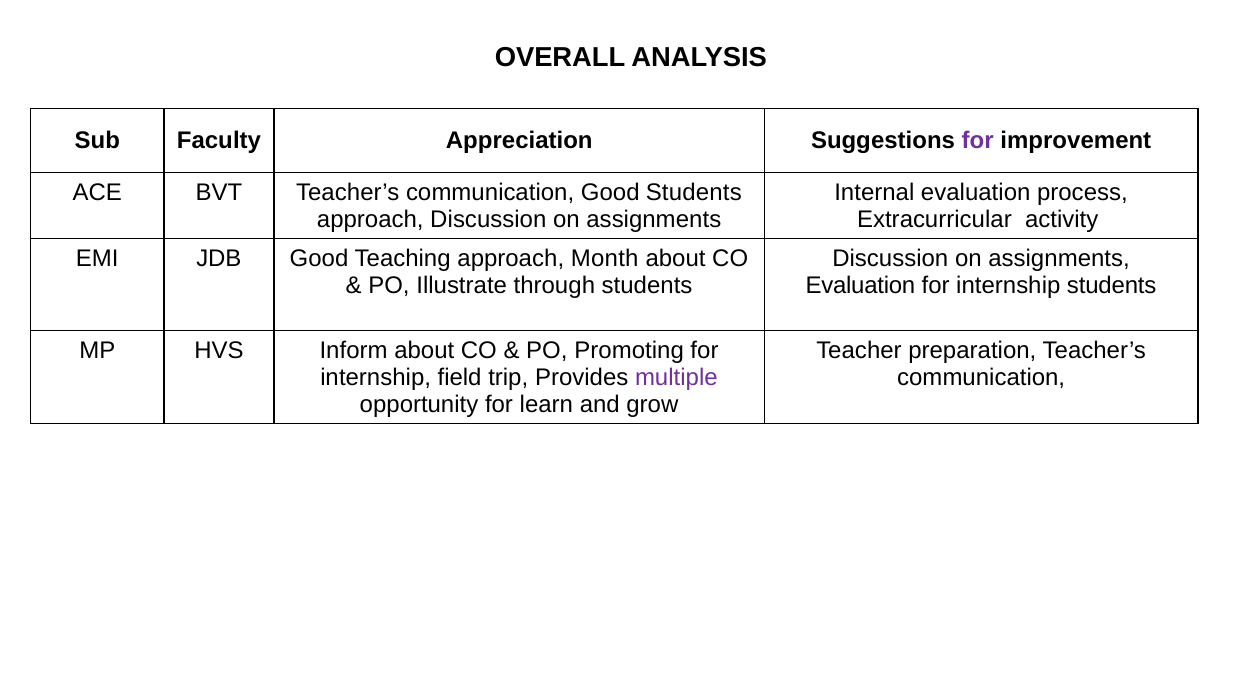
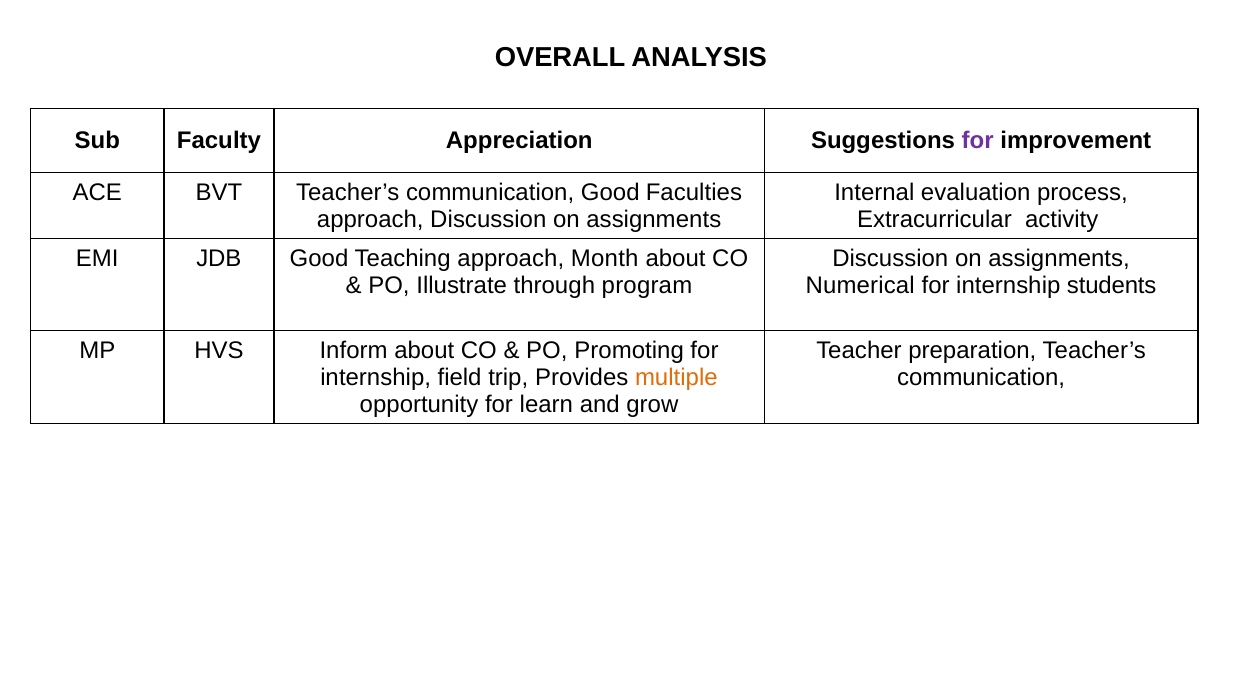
Good Students: Students -> Faculties (694, 192)
through students: students -> program (647, 286)
Evaluation: Evaluation -> Numerical (860, 286)
multiple colour: purple -> orange (676, 377)
